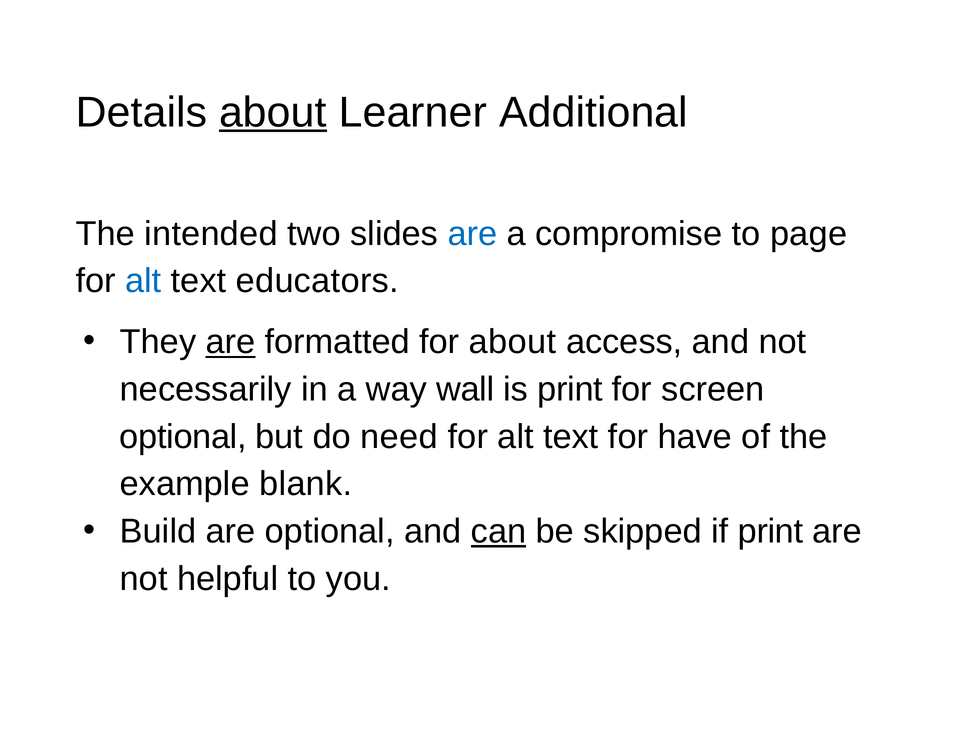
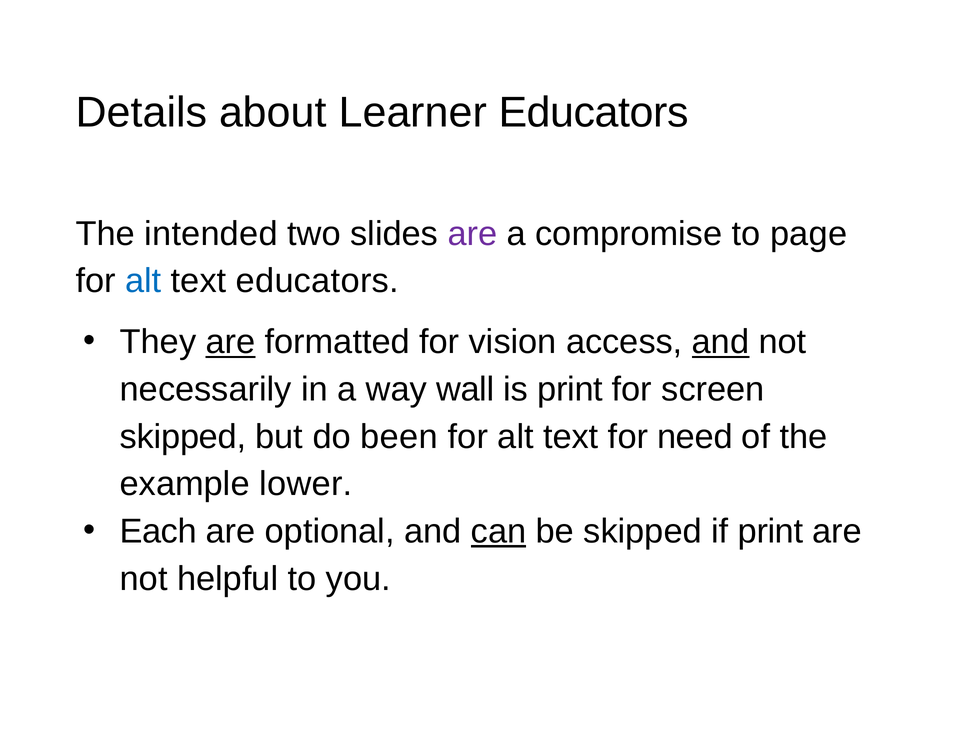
about underline: present -> none (273, 112)
Learner Additional: Additional -> Educators (594, 112)
are colour: blue -> purple (472, 234)
for about: about -> vision (513, 342)
and underline: none -> present (721, 342)
optional: optional -> skipped (183, 437)
need: need -> been (399, 437)
have: have -> need (695, 437)
blank: blank -> lower (306, 484)
Build: Build -> Each (158, 531)
